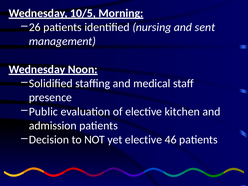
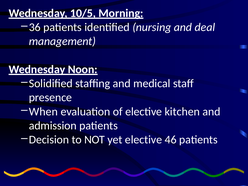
26: 26 -> 36 (35, 27)
sent: sent -> deal (205, 27)
Public: Public -> When (43, 112)
